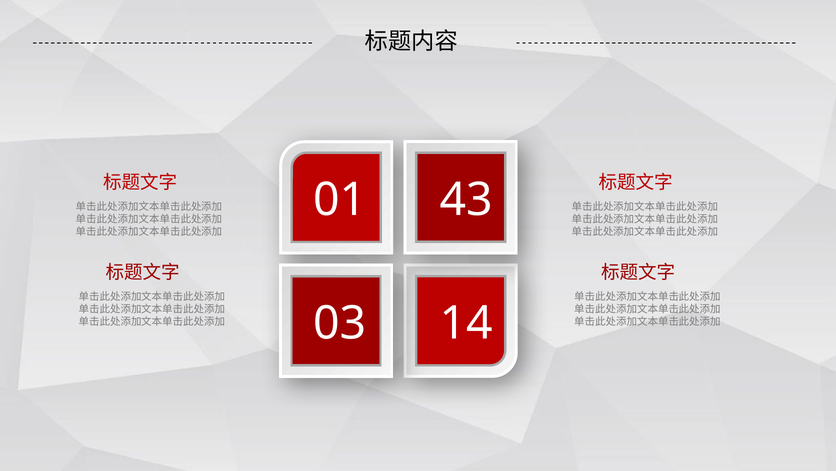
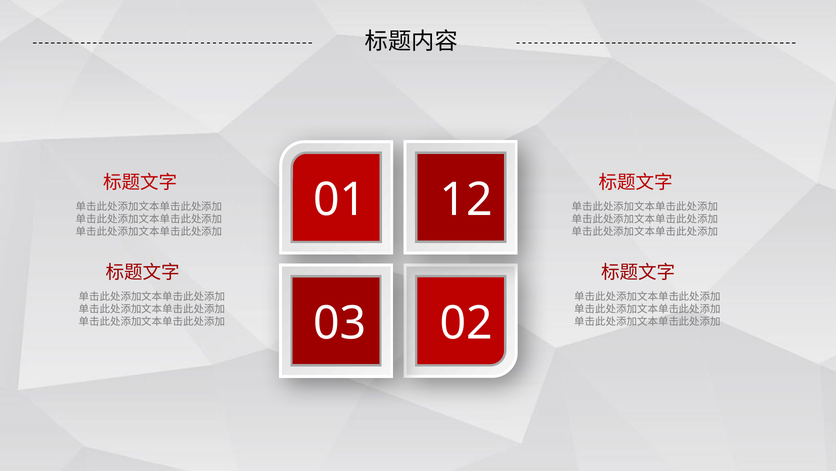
43: 43 -> 12 (466, 200)
14: 14 -> 02 (466, 323)
